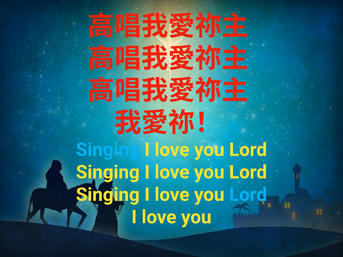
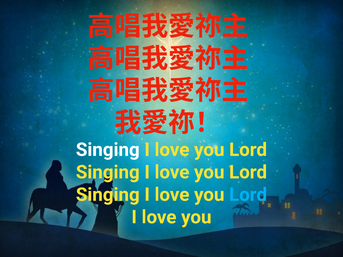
Singing colour: light blue -> white (108, 150)
